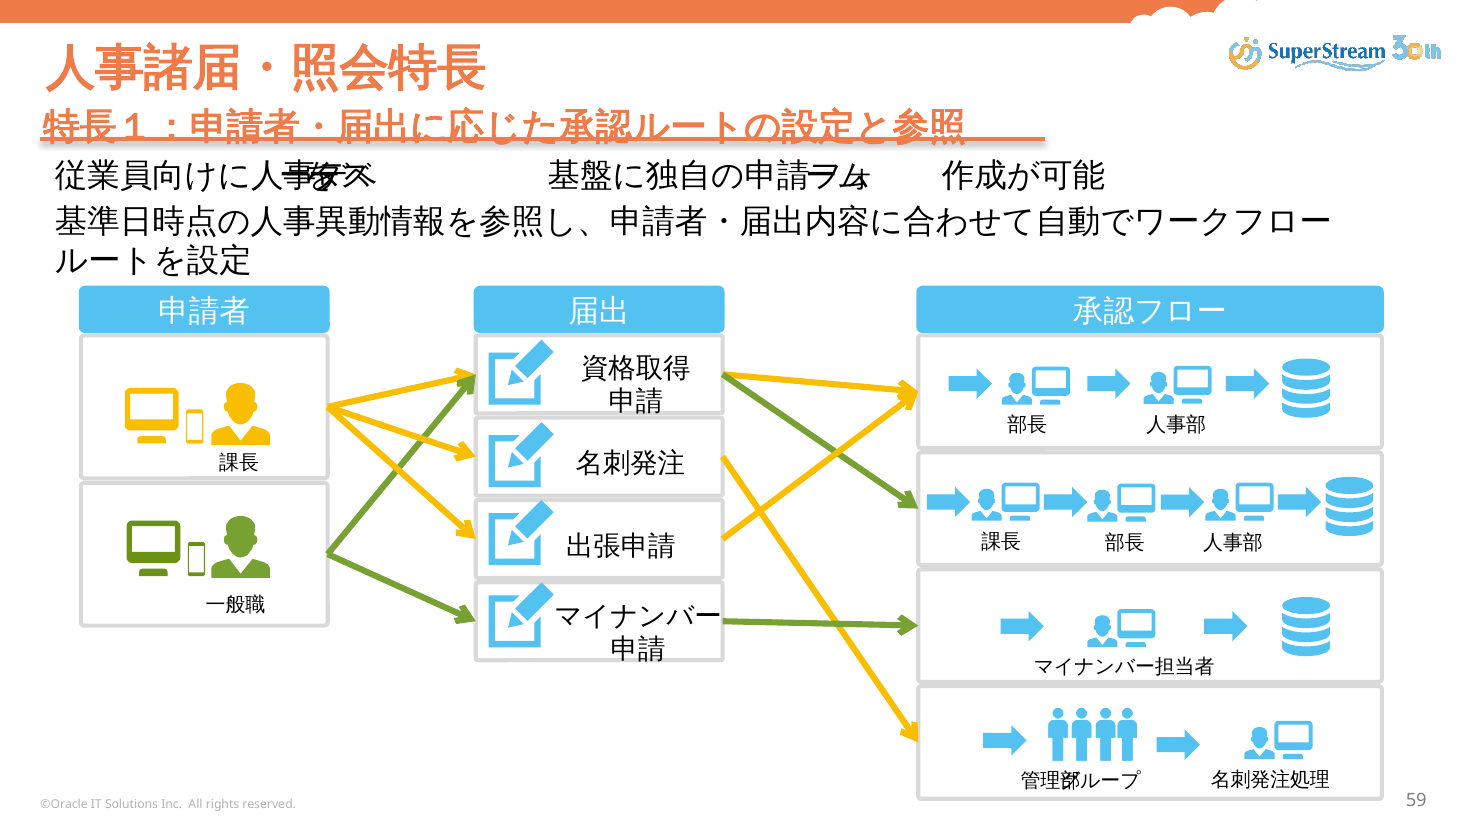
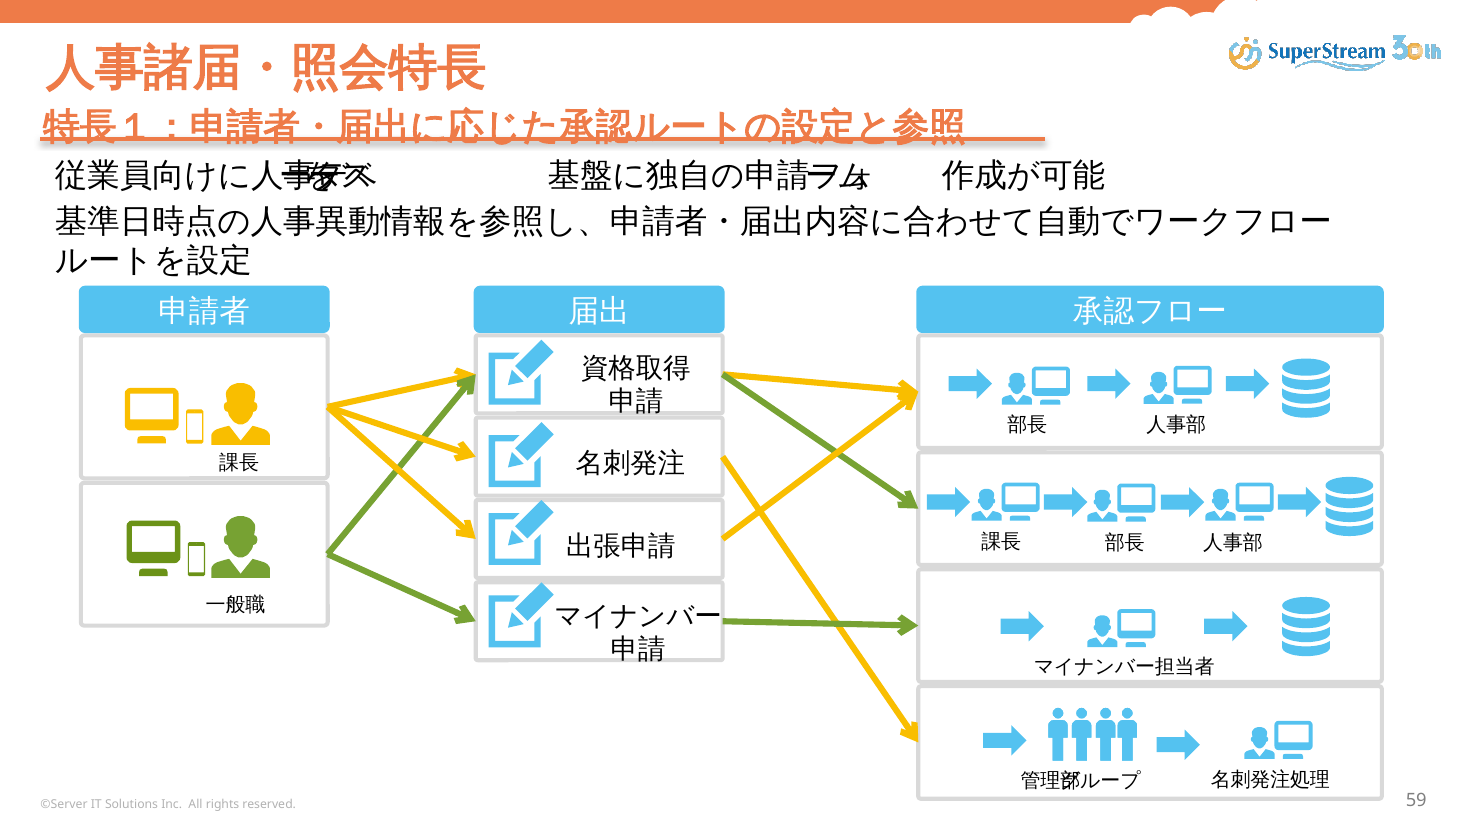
©Oracle: ©Oracle -> ©Server (64, 804)
